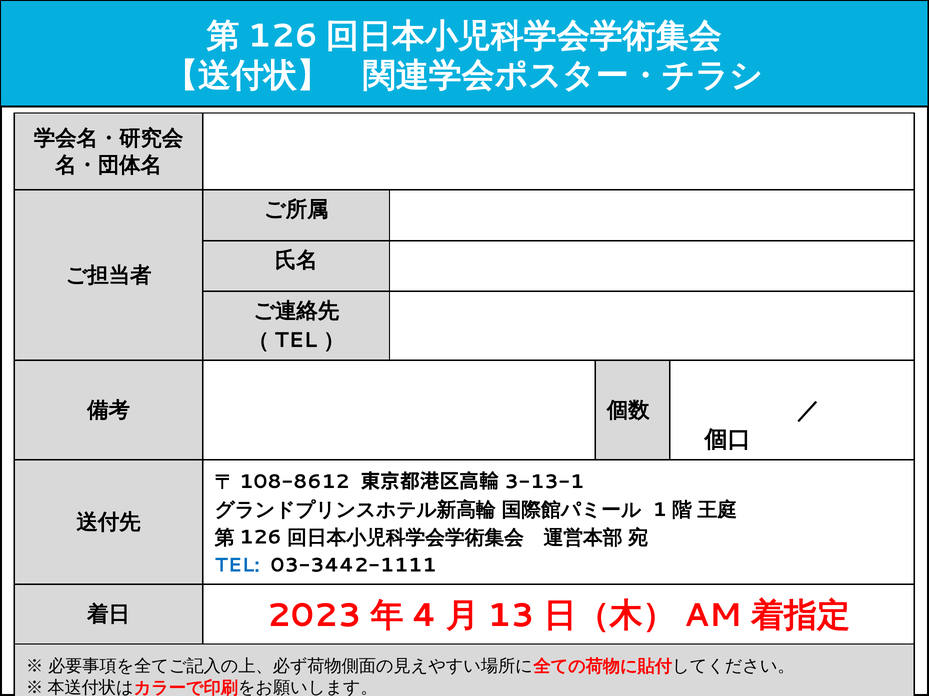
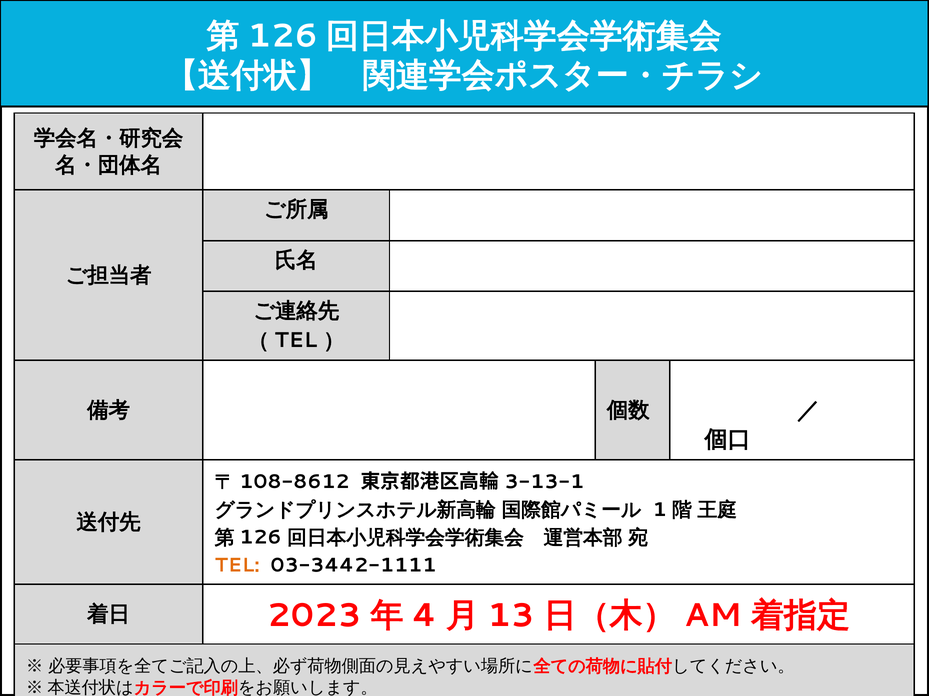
TEL colour: blue -> orange (237, 566)
